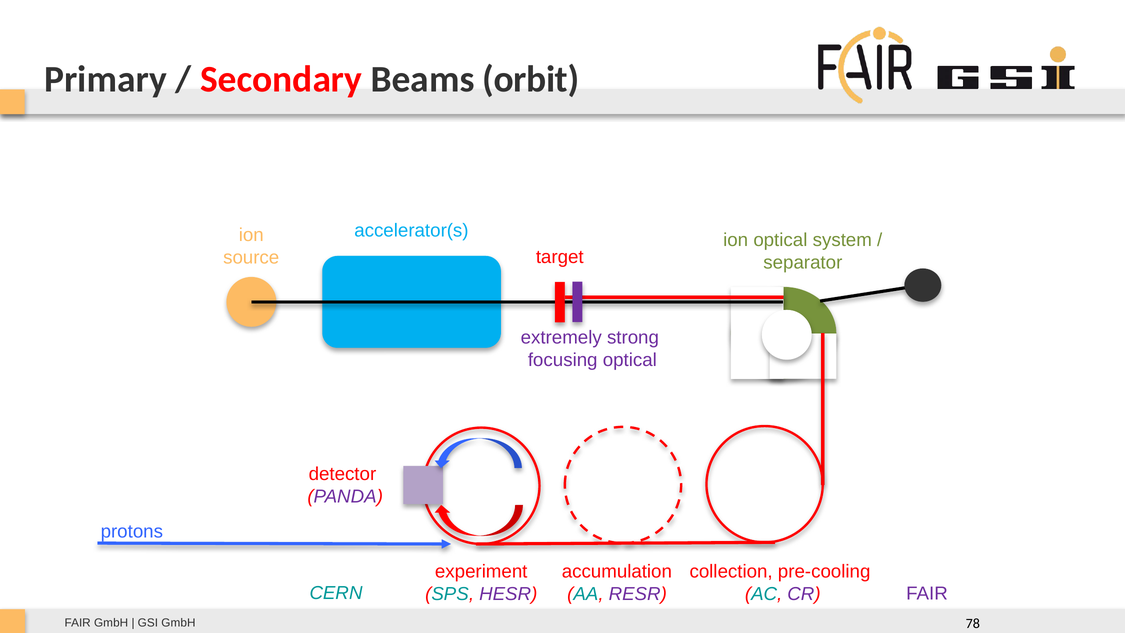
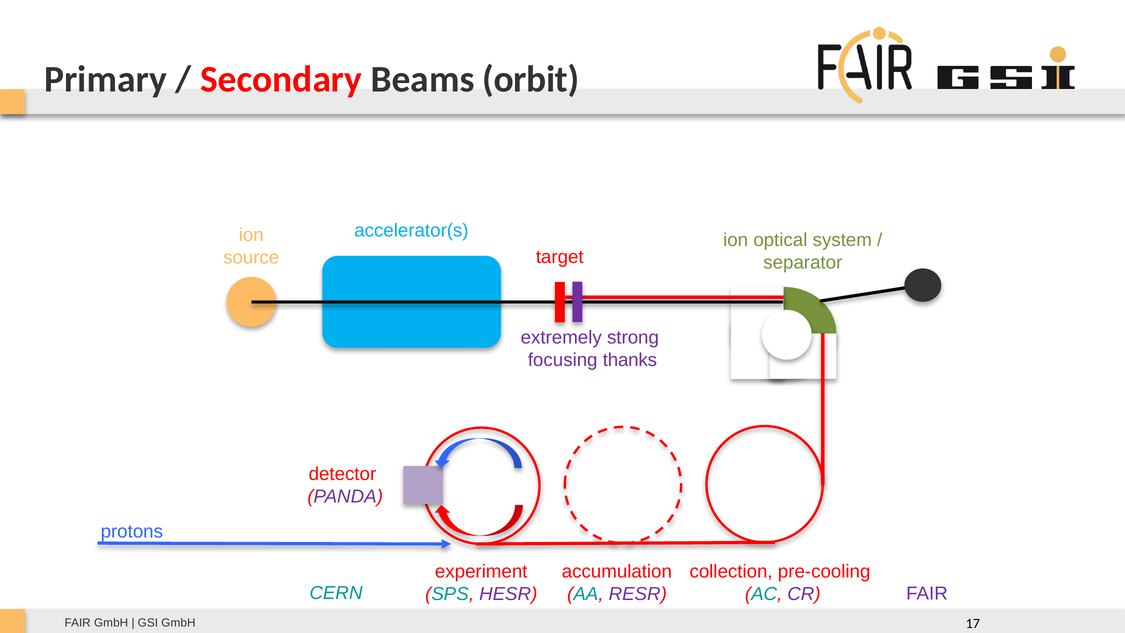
focusing optical: optical -> thanks (630, 360)
78: 78 -> 17 (973, 623)
